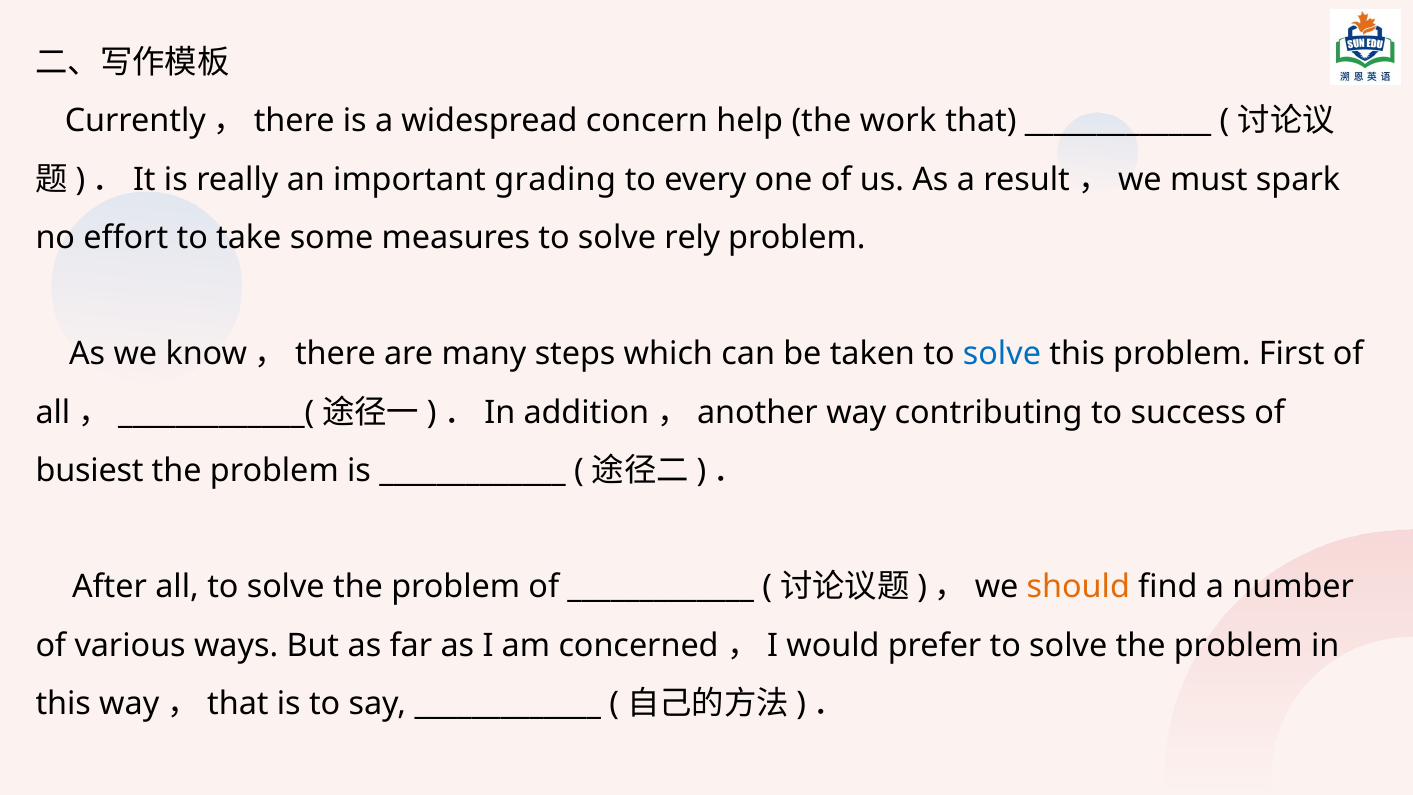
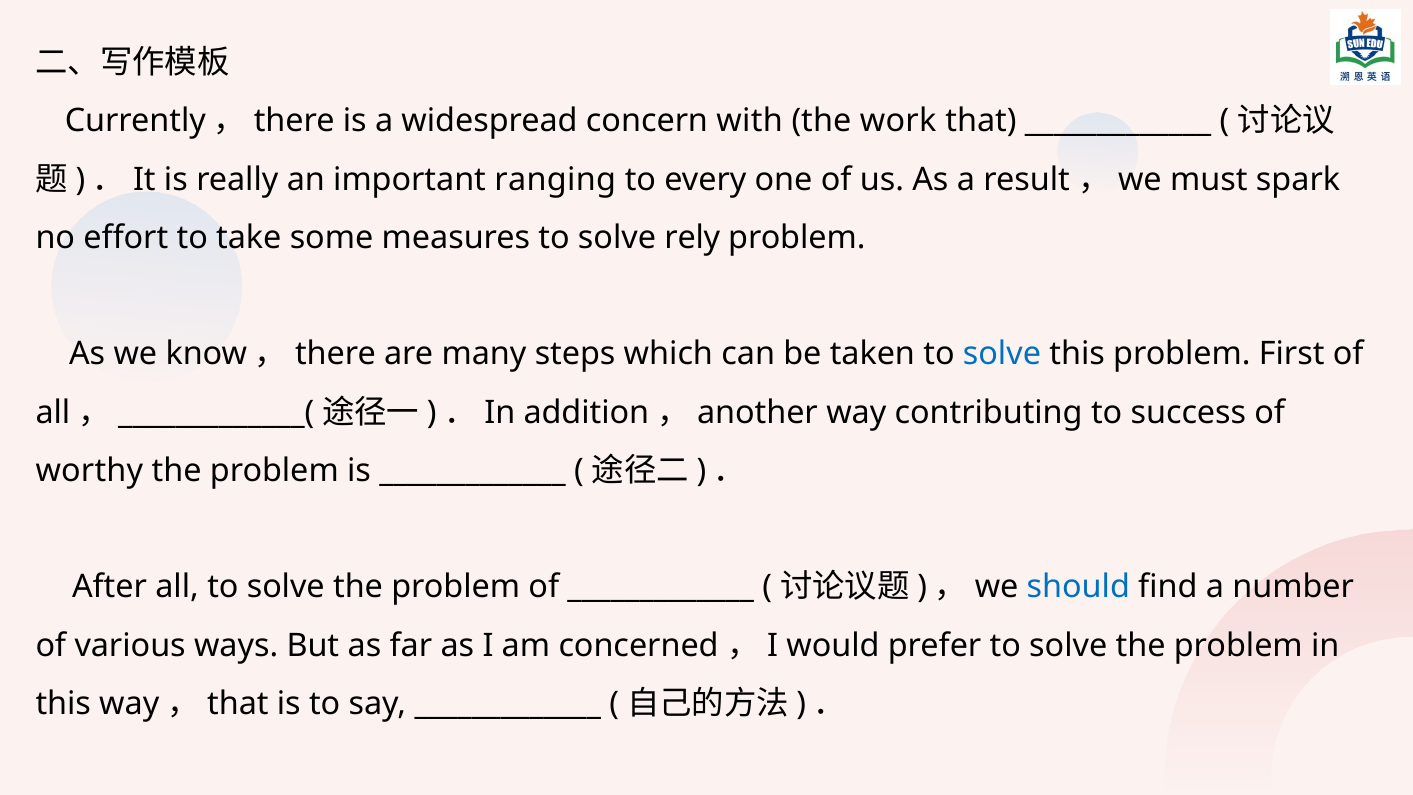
help: help -> with (750, 121)
grading: grading -> ranging (555, 179)
busiest: busiest -> worthy (89, 470)
should colour: orange -> blue (1078, 587)
